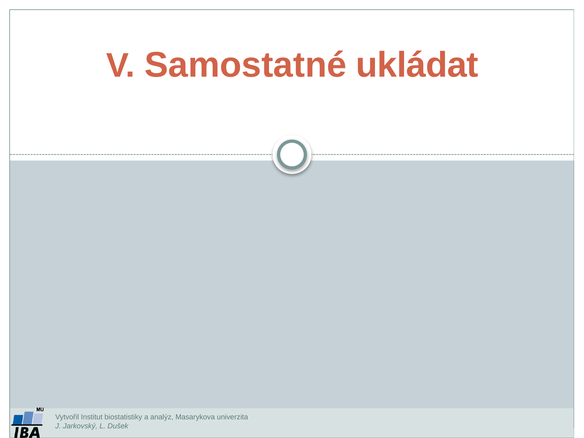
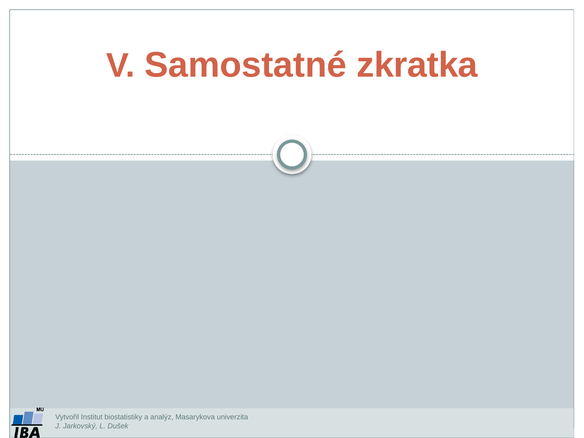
ukládat: ukládat -> zkratka (417, 65)
